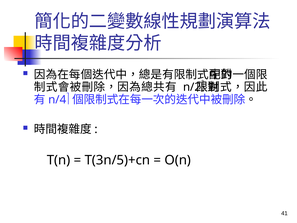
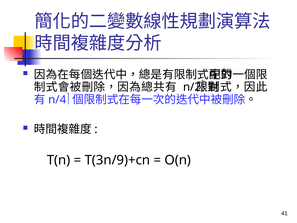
T(3n/5)+cn: T(3n/5)+cn -> T(3n/9)+cn (117, 160)
